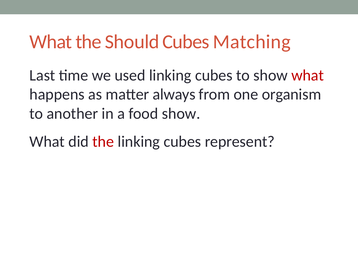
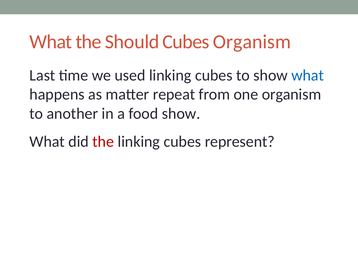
Cubes Matching: Matching -> Organism (252, 42)
what colour: red -> blue (308, 75)
always: always -> repeat (174, 94)
